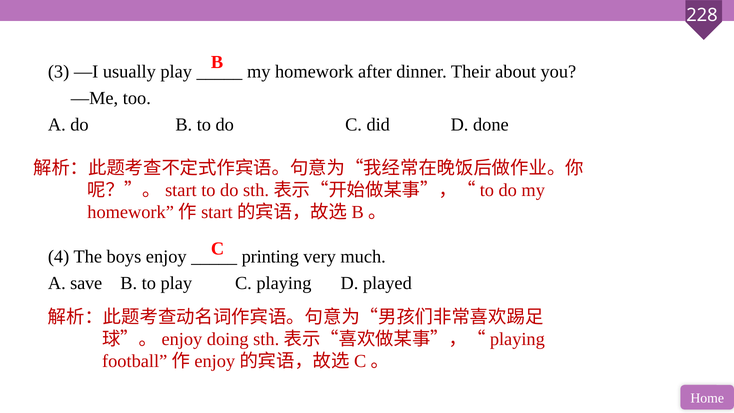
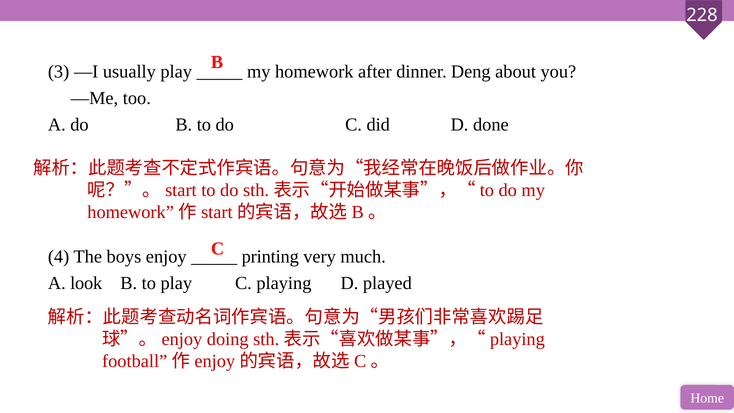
Their: Their -> Deng (471, 72)
save: save -> look (86, 283)
